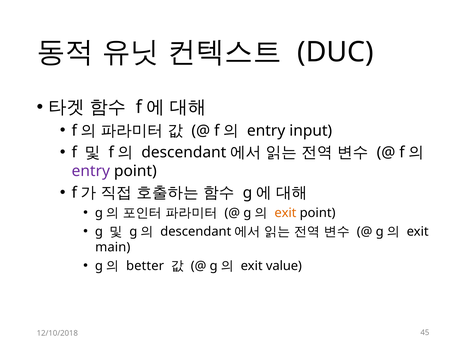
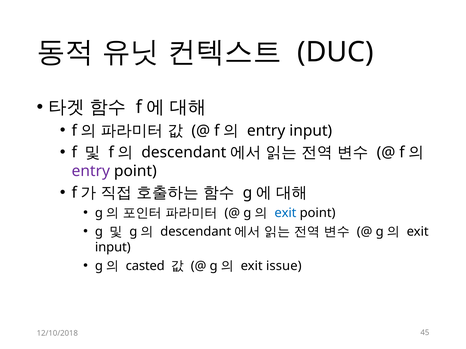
exit colour: orange -> blue (285, 213)
main: main -> input (113, 248)
better: better -> casted (145, 266)
value: value -> issue (284, 266)
